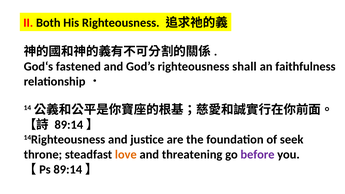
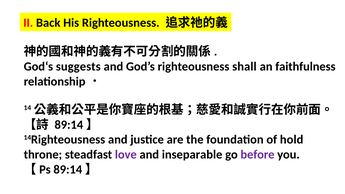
Both: Both -> Back (48, 23)
fastened: fastened -> suggests (78, 67)
seek: seek -> hold (292, 140)
love colour: orange -> purple (126, 155)
threatening: threatening -> inseparable (192, 155)
